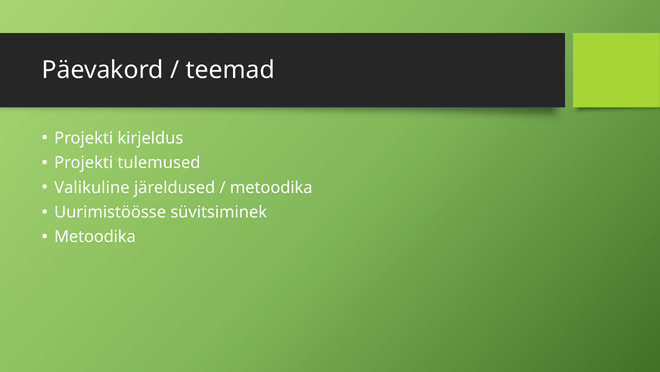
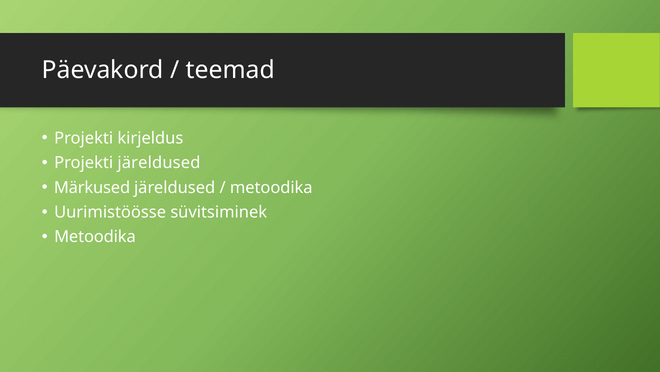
Projekti tulemused: tulemused -> järeldused (159, 162)
Valikuline: Valikuline -> Märkused (92, 187)
